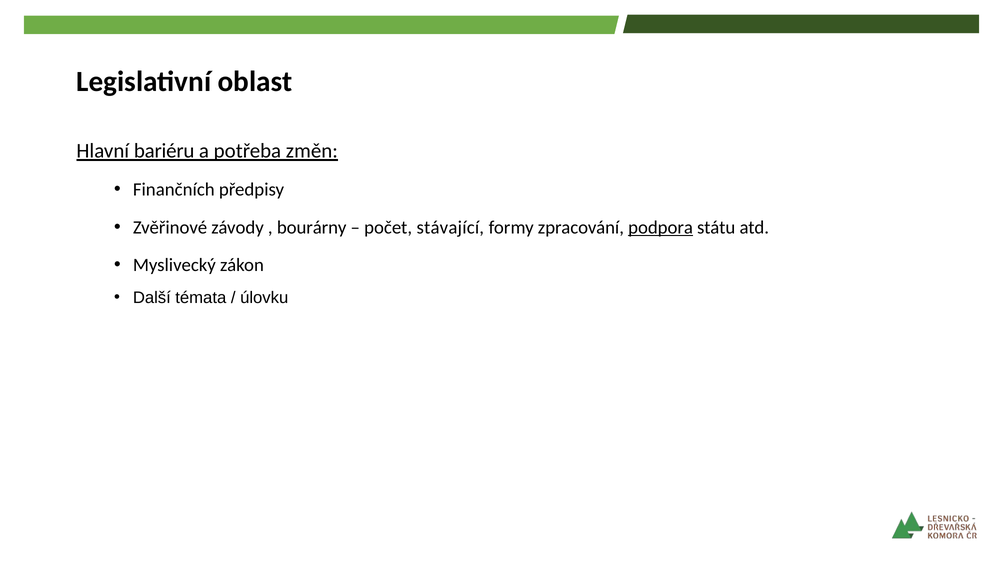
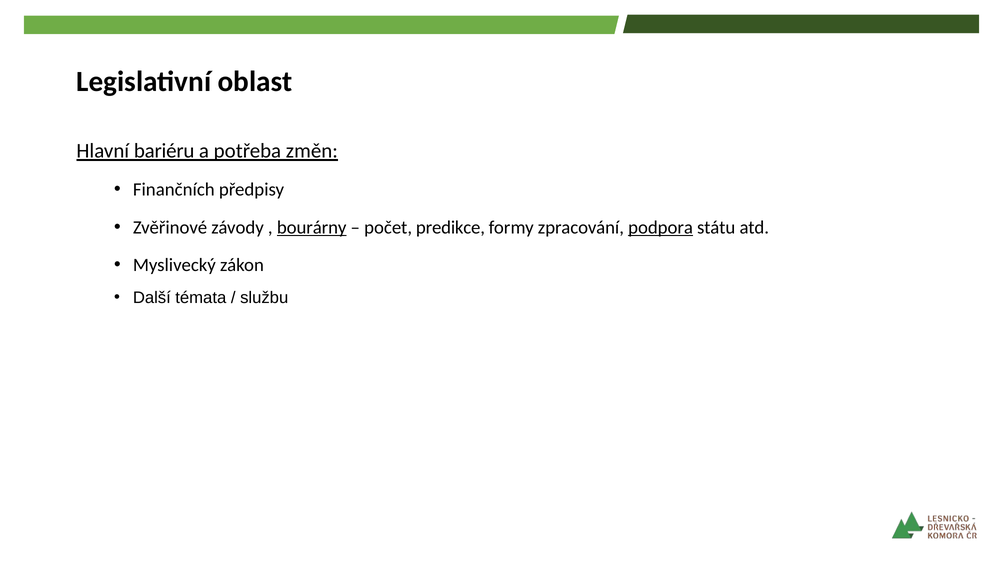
bourárny underline: none -> present (312, 228)
stávající: stávající -> predikce (450, 228)
úlovku: úlovku -> službu (264, 298)
